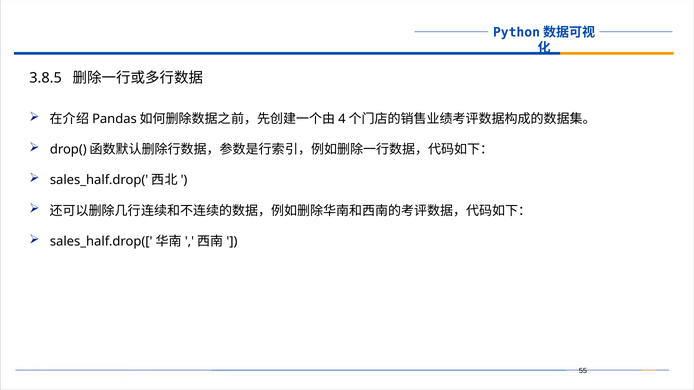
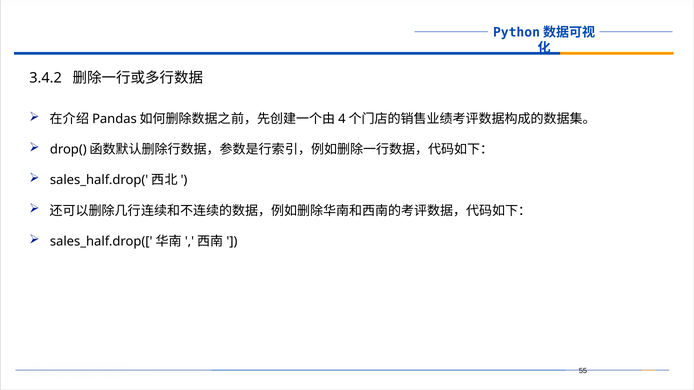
3.8.5: 3.8.5 -> 3.4.2 (46, 78)
